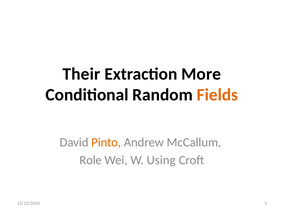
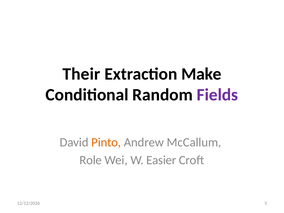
More: More -> Make (201, 74)
Fields colour: orange -> purple (217, 95)
Using: Using -> Easier (161, 160)
